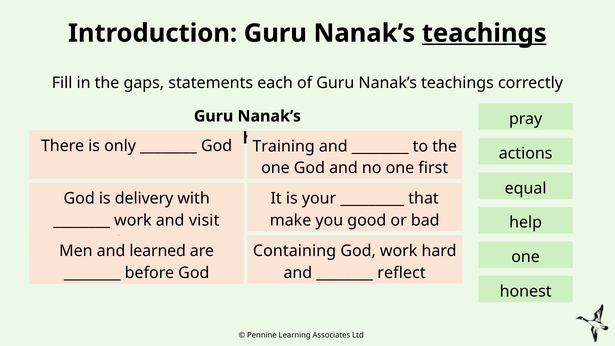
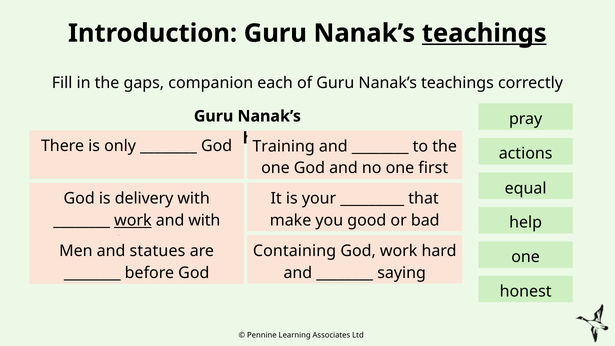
statements: statements -> companion (211, 83)
work underline: none -> present (133, 220)
and visit: visit -> with (204, 220)
learned: learned -> statues (158, 251)
reflect: reflect -> saying (402, 273)
